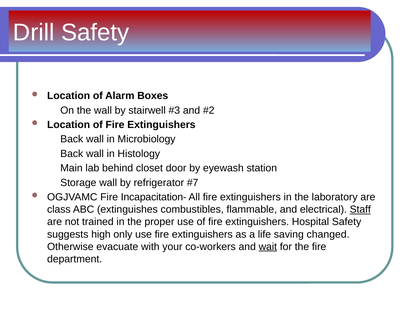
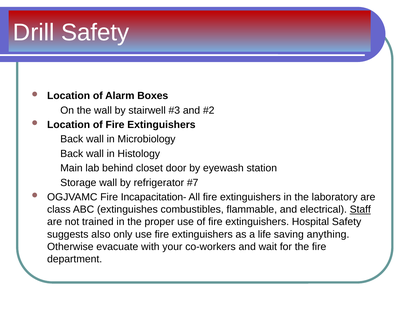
high: high -> also (101, 234)
changed: changed -> anything (328, 234)
wait underline: present -> none (268, 246)
